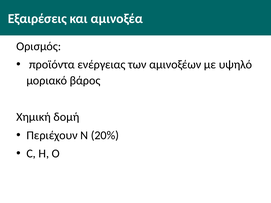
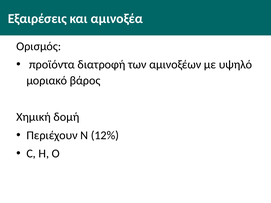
ενέργειας: ενέργειας -> διατροφή (101, 65)
20%: 20% -> 12% (105, 135)
